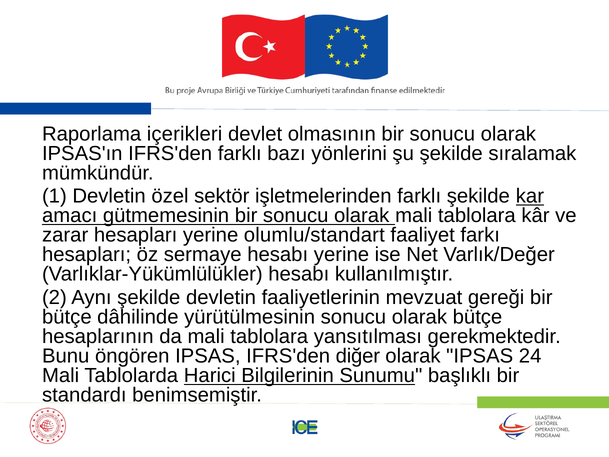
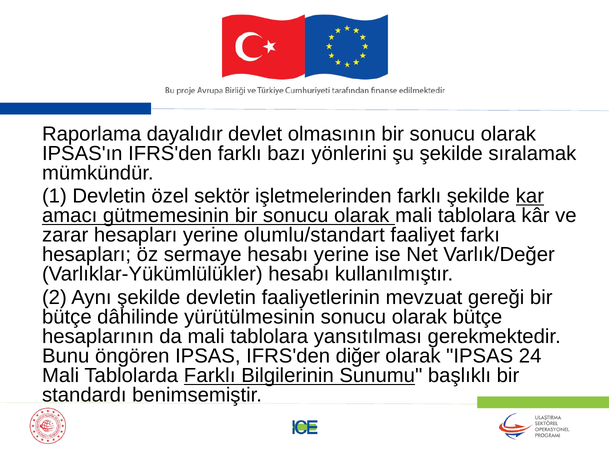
içerikleri: içerikleri -> dayalıdır (185, 134)
Tablolarda Harici: Harici -> Farklı (210, 375)
